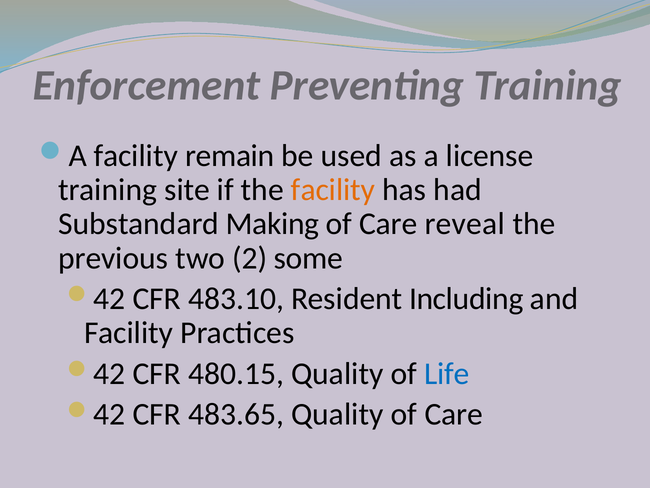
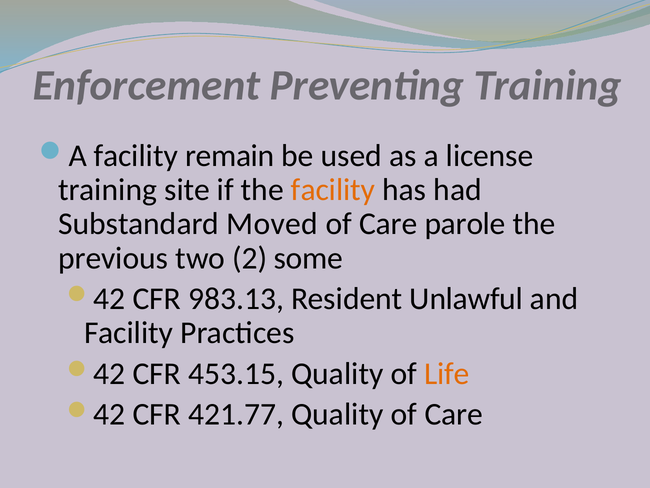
Making: Making -> Moved (272, 224)
reveal: reveal -> parole (465, 224)
483.10: 483.10 -> 983.13 (236, 299)
Including: Including -> Unlawful (466, 299)
480.15: 480.15 -> 453.15 (236, 373)
Life colour: blue -> orange (447, 373)
483.65: 483.65 -> 421.77 (236, 414)
